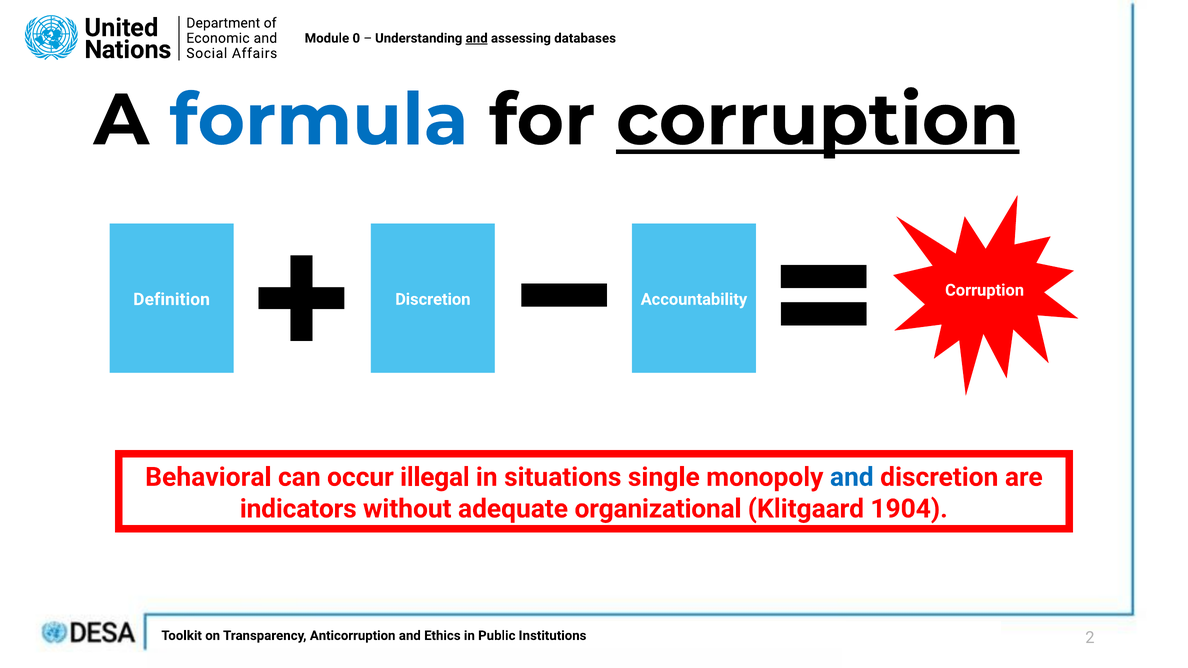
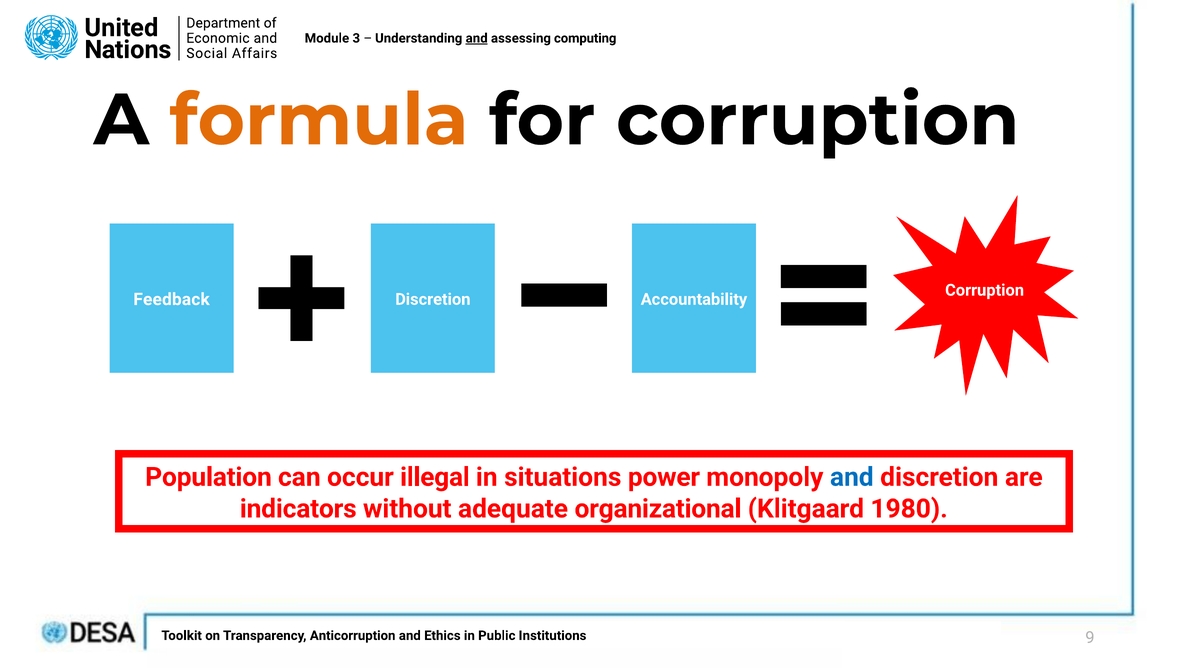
0: 0 -> 3 (356, 38)
databases: databases -> computing (585, 38)
formula colour: blue -> orange (319, 120)
corruption underline: present -> none (818, 120)
Definition: Definition -> Feedback (172, 300)
Behavioral: Behavioral -> Population (208, 477)
single: single -> power (664, 477)
1904: 1904 -> 1980 (909, 509)
2: 2 -> 9 (1090, 638)
